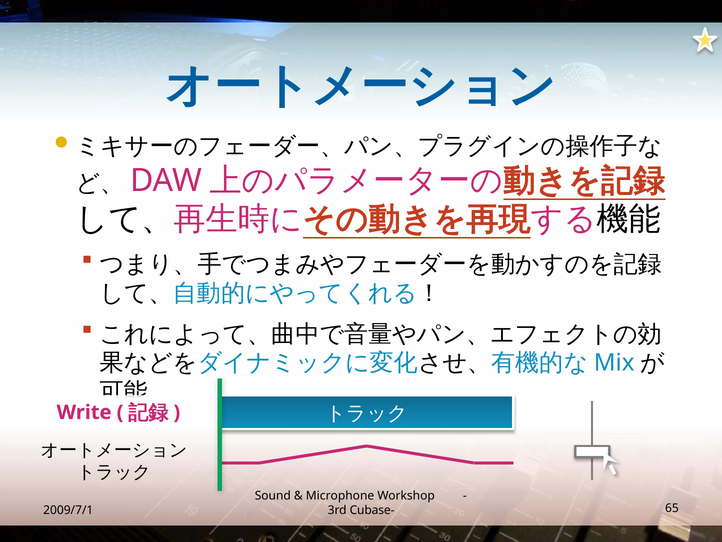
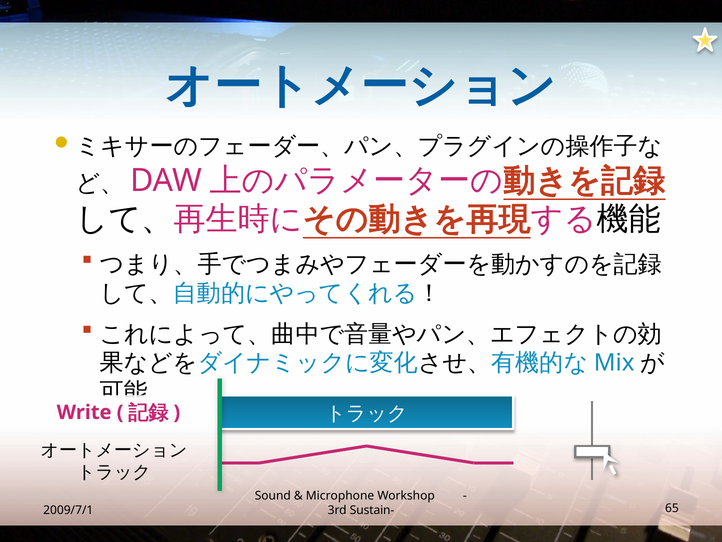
Cubase-: Cubase- -> Sustain- (372, 510)
